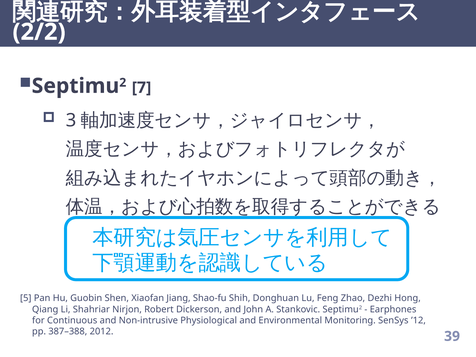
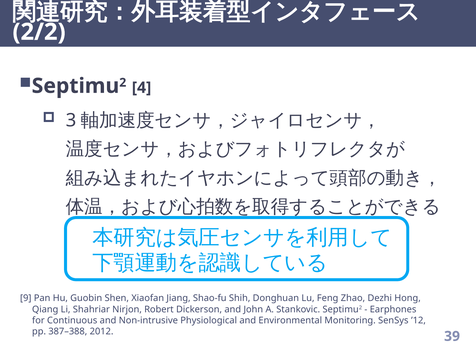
7: 7 -> 4 (142, 88)
5: 5 -> 9 (26, 298)
